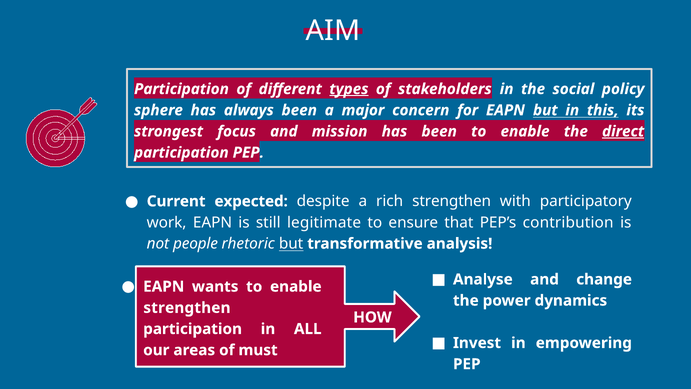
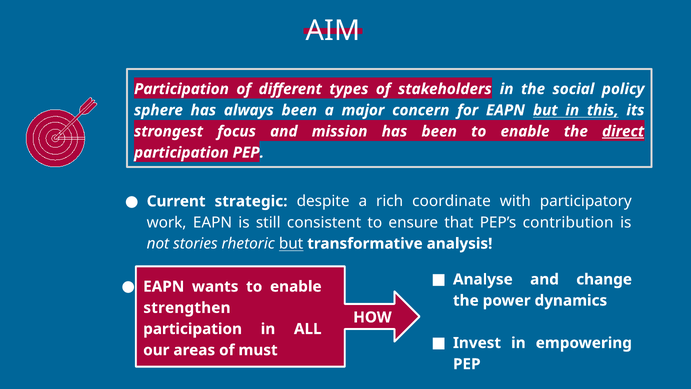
types underline: present -> none (349, 89)
expected: expected -> strategic (251, 201)
rich strengthen: strengthen -> coordinate (452, 201)
legitimate: legitimate -> consistent (324, 222)
people: people -> stories (195, 243)
